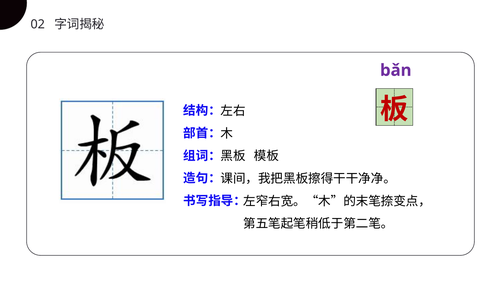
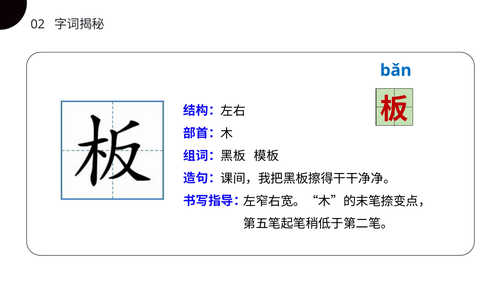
bǎn colour: purple -> blue (396, 70)
